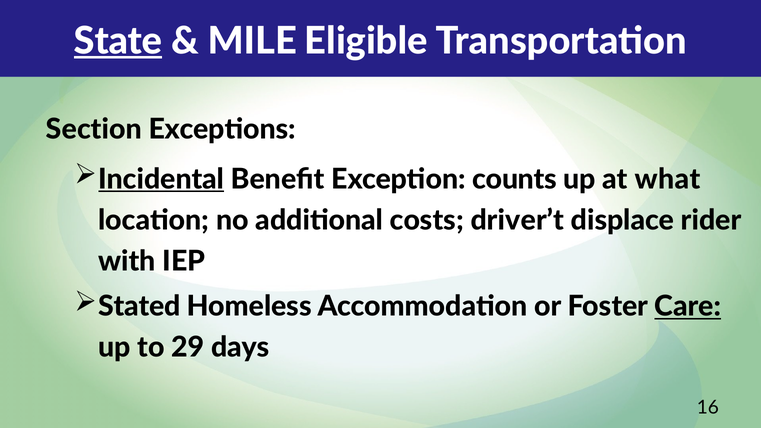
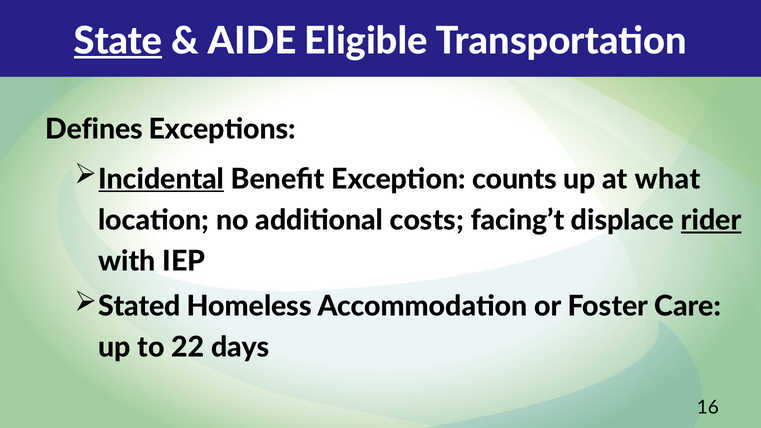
MILE: MILE -> AIDE (252, 41)
Section: Section -> Defines (94, 129)
driver’t: driver’t -> facing’t (517, 220)
rider underline: none -> present (711, 220)
Care underline: present -> none (688, 306)
29: 29 -> 22 (188, 347)
